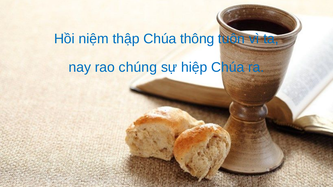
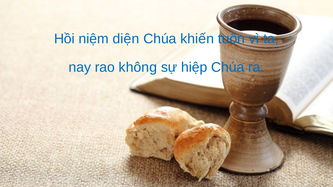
thập: thập -> diện (126, 39)
thông: thông -> khiến (197, 39)
chúng: chúng -> không (138, 67)
